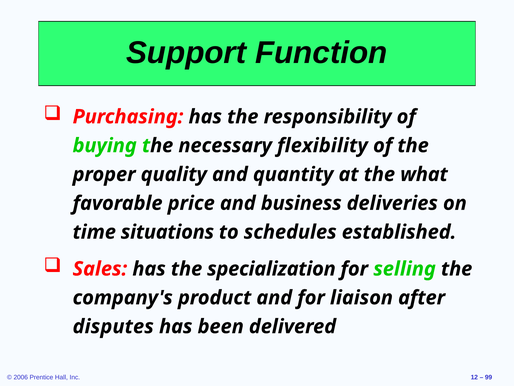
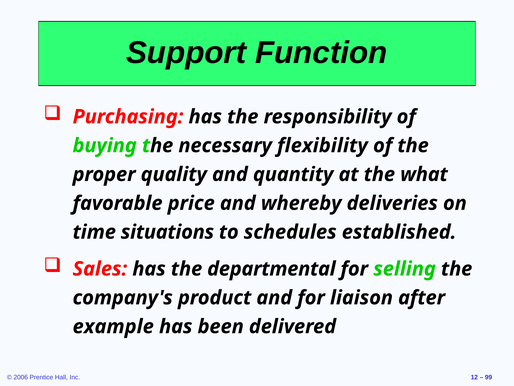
business: business -> whereby (301, 203)
specialization: specialization -> departmental (271, 269)
disputes: disputes -> example (113, 326)
